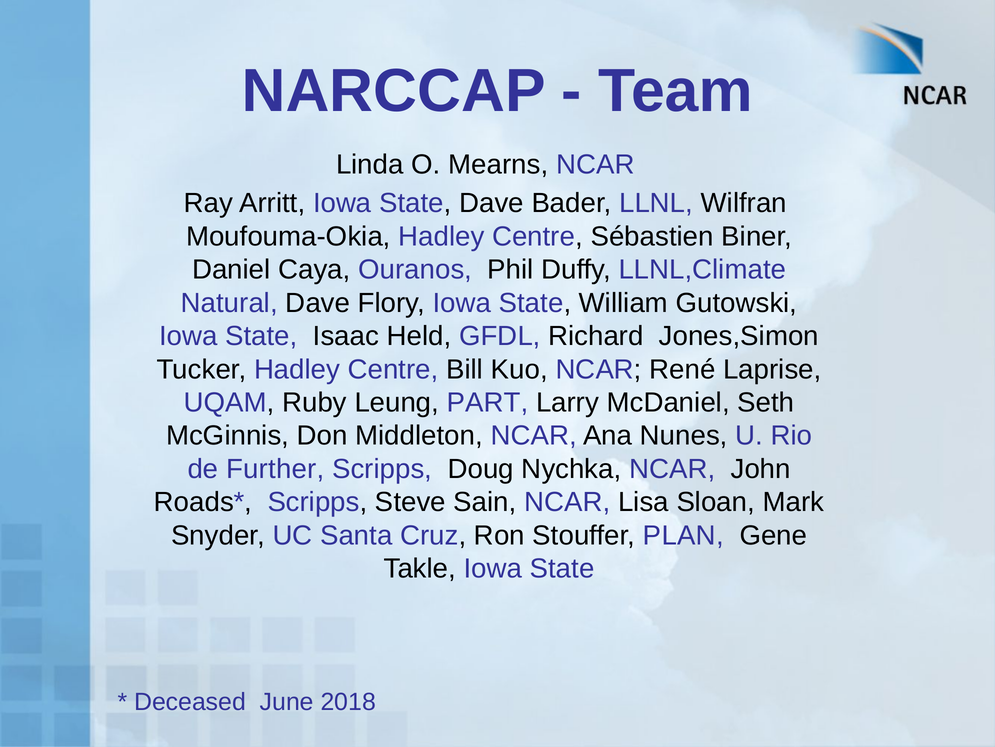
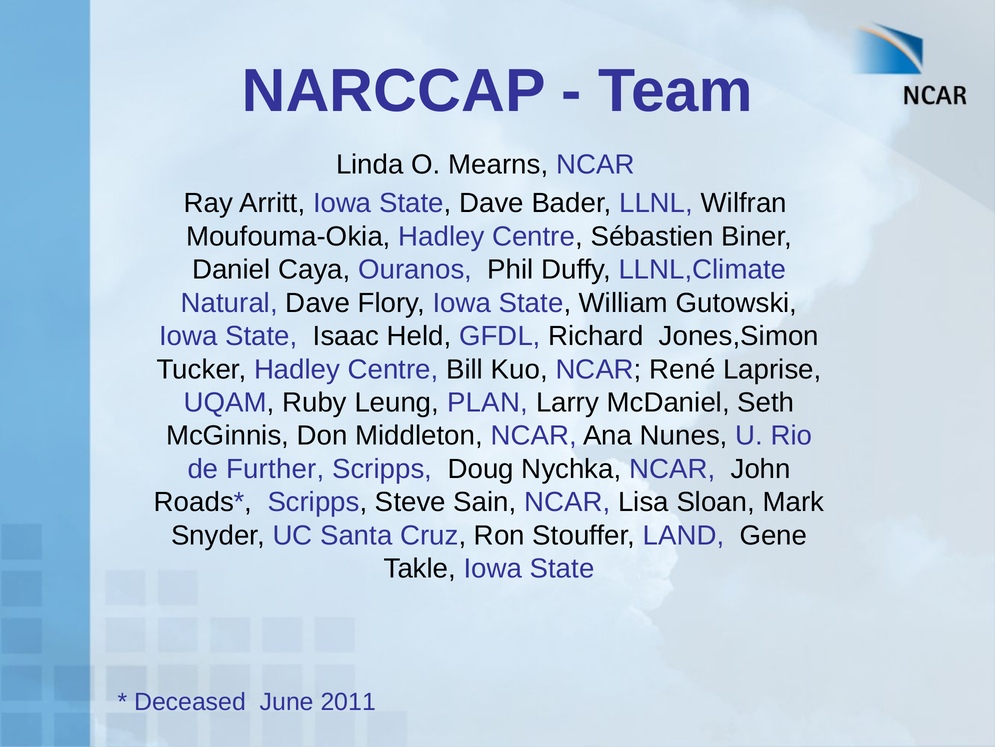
PART: PART -> PLAN (488, 402)
PLAN: PLAN -> LAND (684, 535)
2018: 2018 -> 2011 (348, 701)
